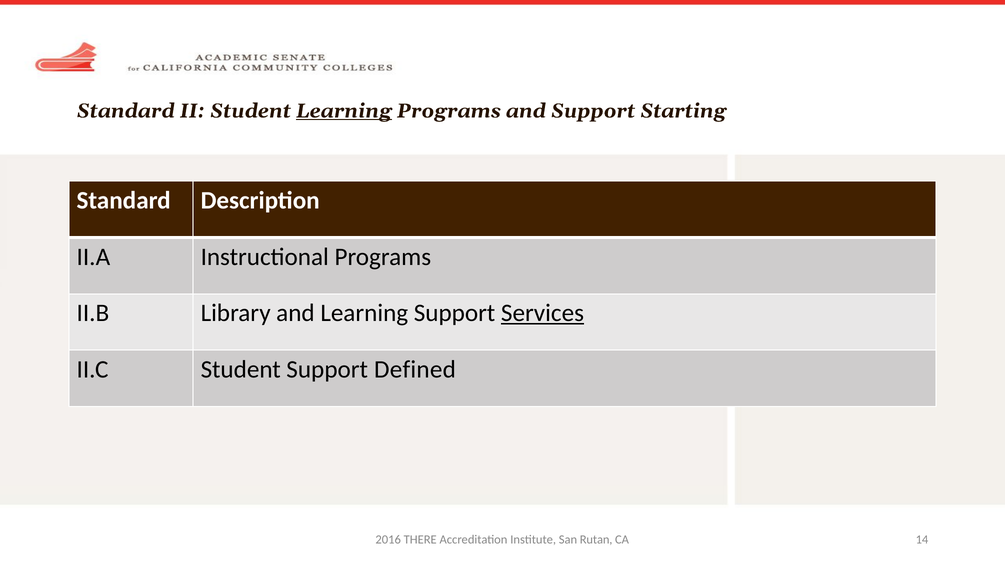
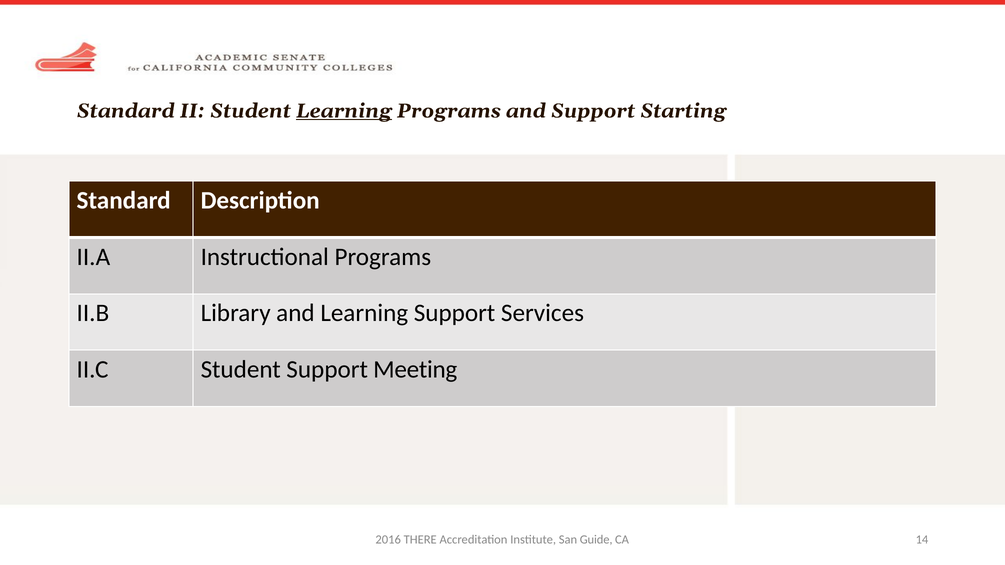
Services underline: present -> none (542, 313)
Defined: Defined -> Meeting (415, 370)
Rutan: Rutan -> Guide (596, 540)
